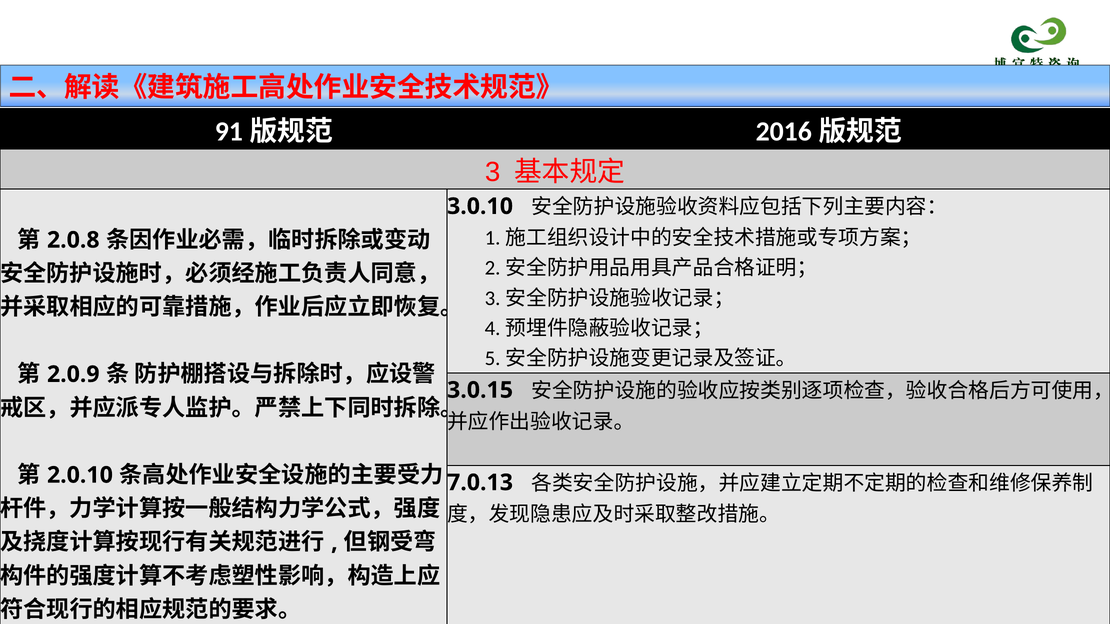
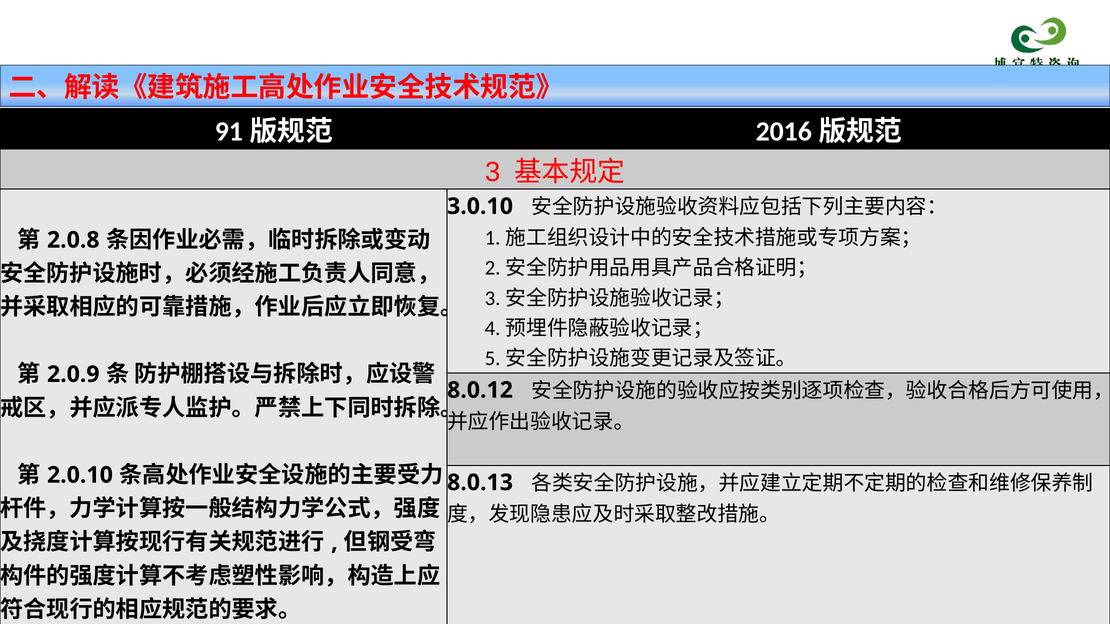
3.0.15: 3.0.15 -> 8.0.12 (480, 390)
7.0.13: 7.0.13 -> 8.0.13 (480, 483)
